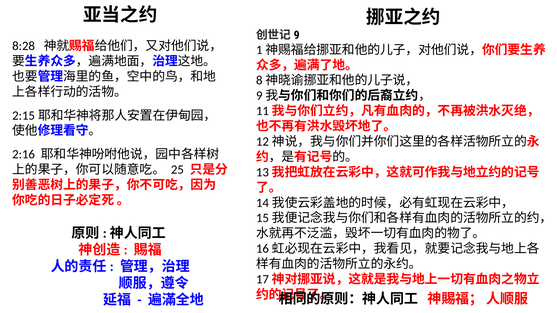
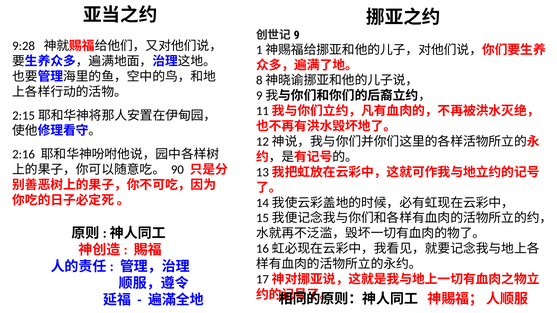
8:28: 8:28 -> 9:28 (24, 46)
25: 25 -> 90 (177, 170)
